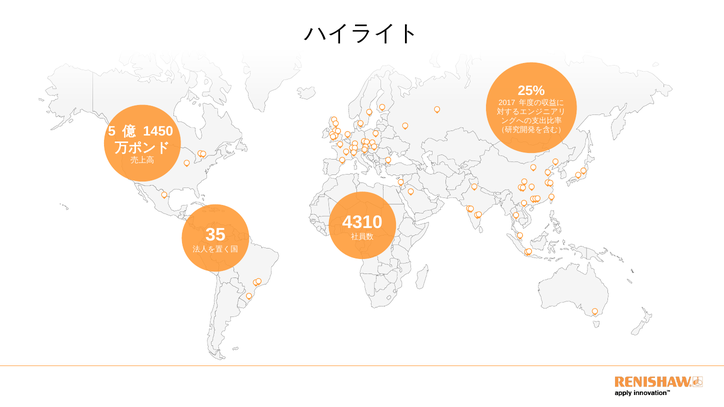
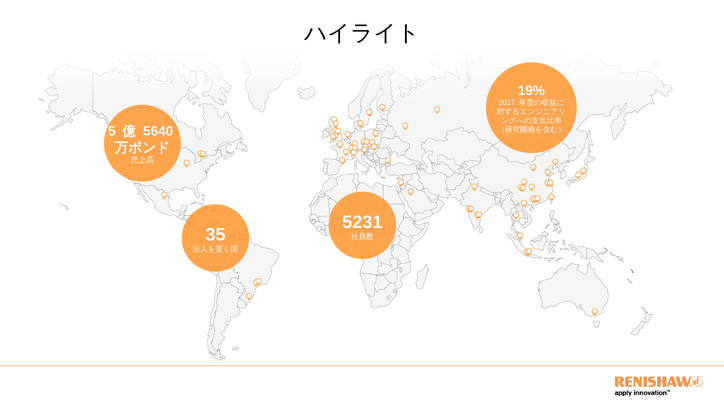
25%: 25% -> 19% (531, 91)
1450: 1450 -> 5640 (158, 131)
4310: 4310 -> 5231 (362, 222)
